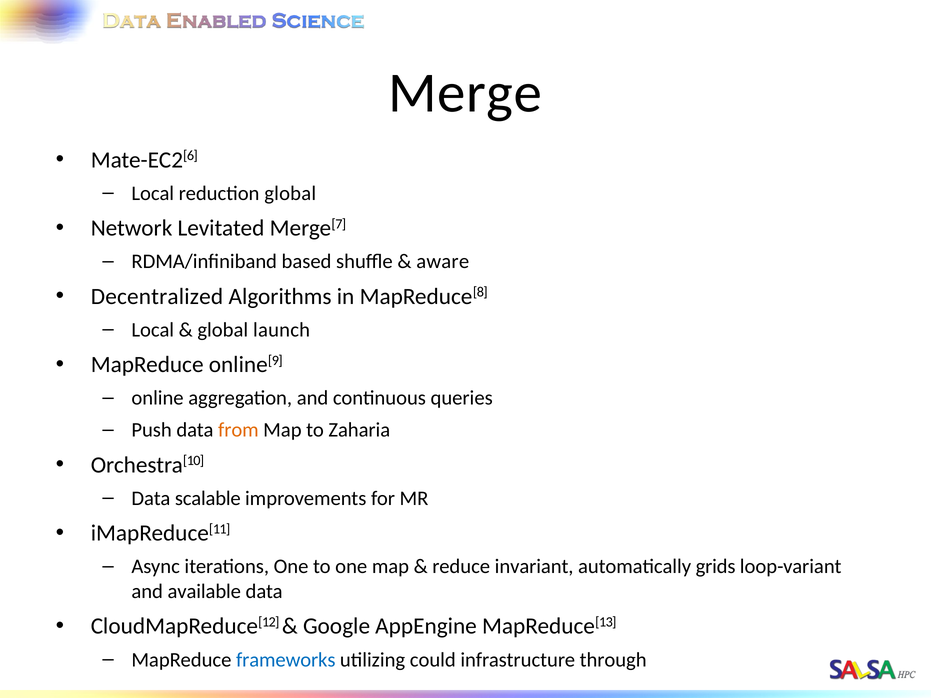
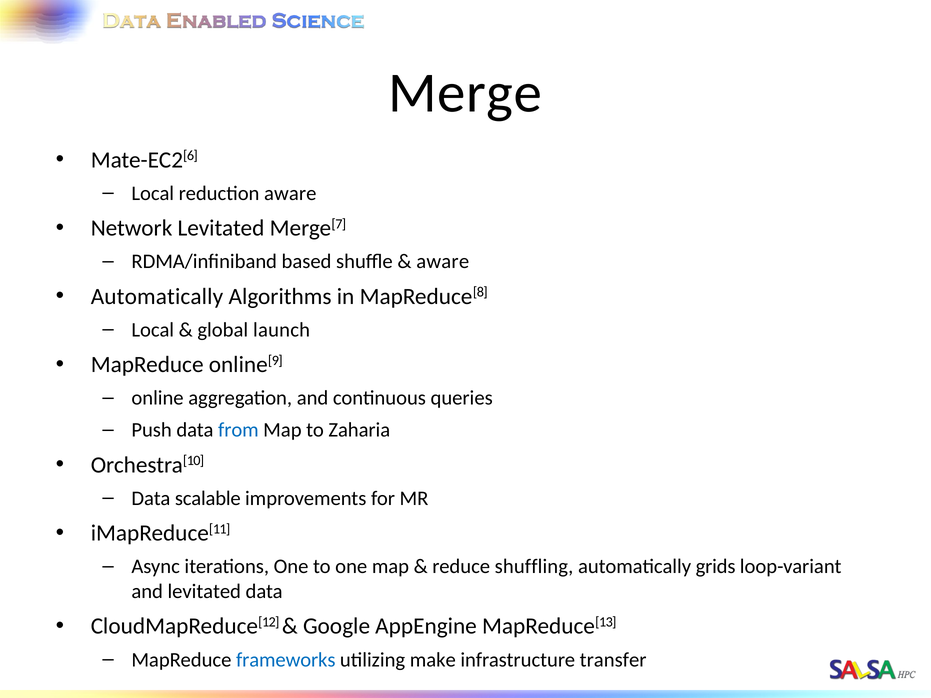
reduction global: global -> aware (290, 193)
Decentralized: Decentralized -> Automatically (157, 296)
from colour: orange -> blue (238, 430)
invariant: invariant -> shuffling (534, 567)
and available: available -> levitated (204, 592)
could: could -> make (433, 660)
through: through -> transfer (613, 660)
